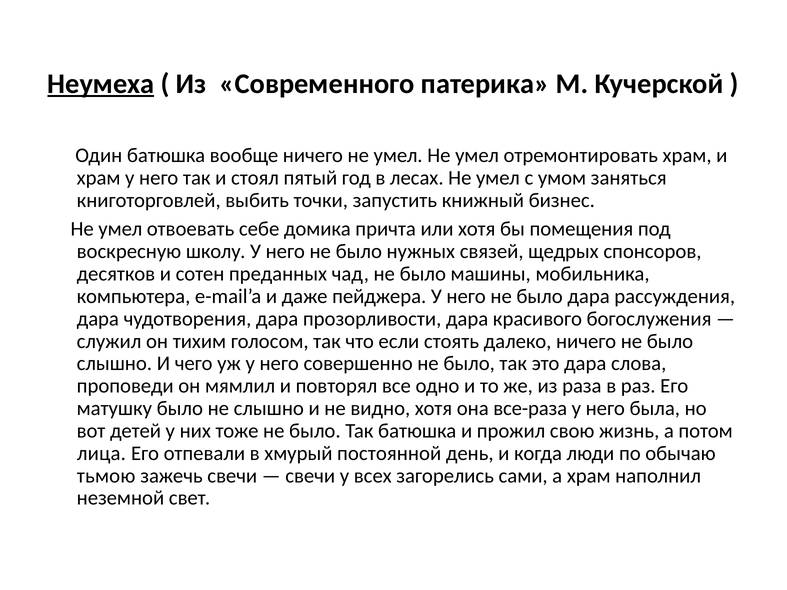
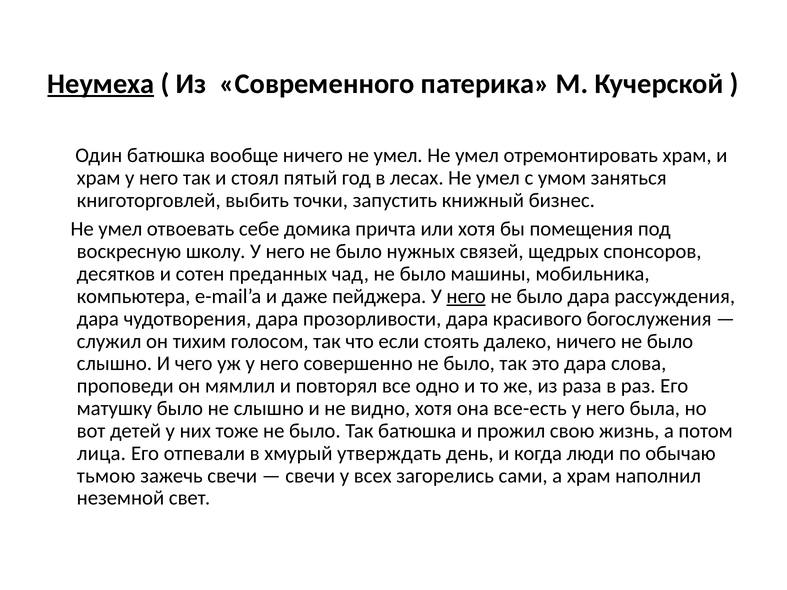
него underline: none -> present (466, 296)
все-раза: все-раза -> все-есть (530, 409)
постоянной: постоянной -> утверждать (389, 453)
